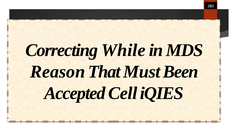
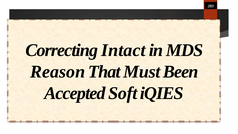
While: While -> Intact (123, 50)
Cell: Cell -> Soft (123, 93)
